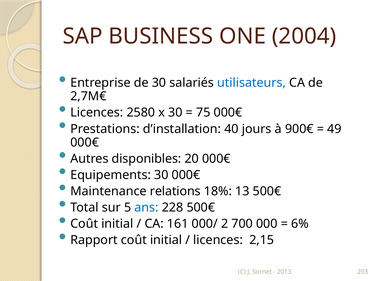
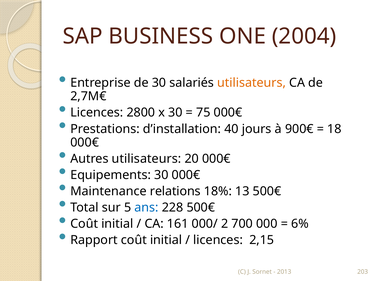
utilisateurs colour: blue -> orange (252, 83)
2580: 2580 -> 2800 (141, 113)
49: 49 -> 18 (334, 129)
Autres disponibles: disponibles -> utilisateurs (146, 159)
